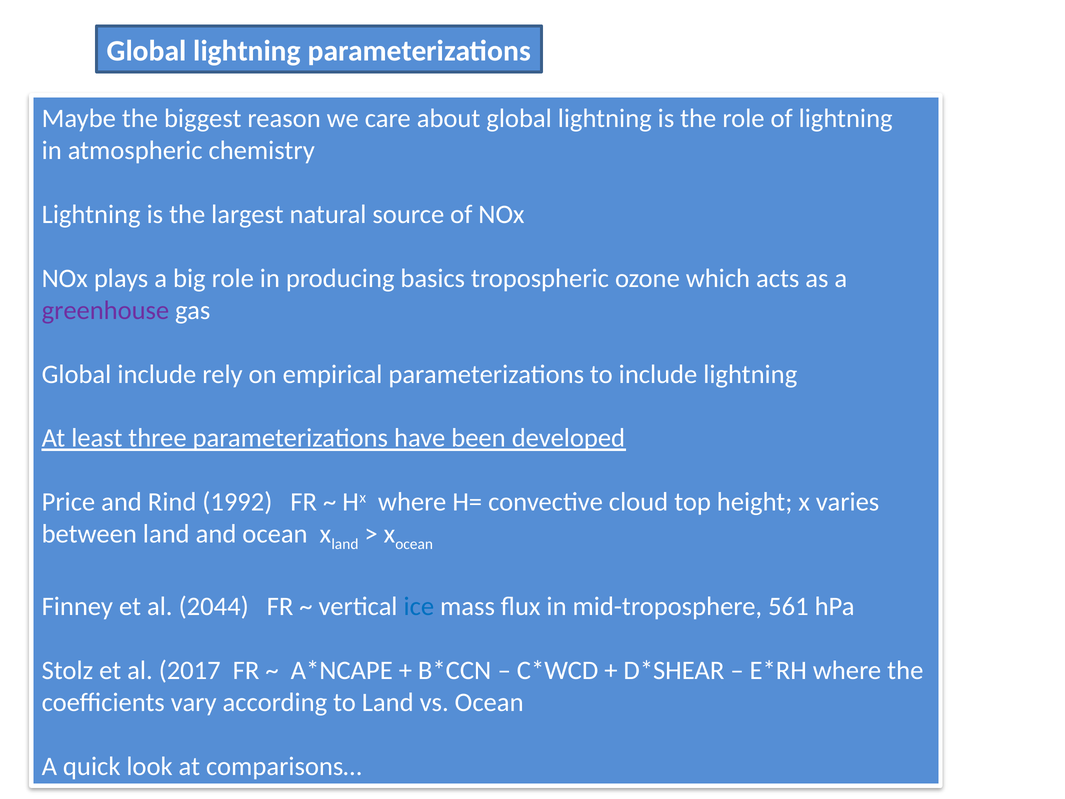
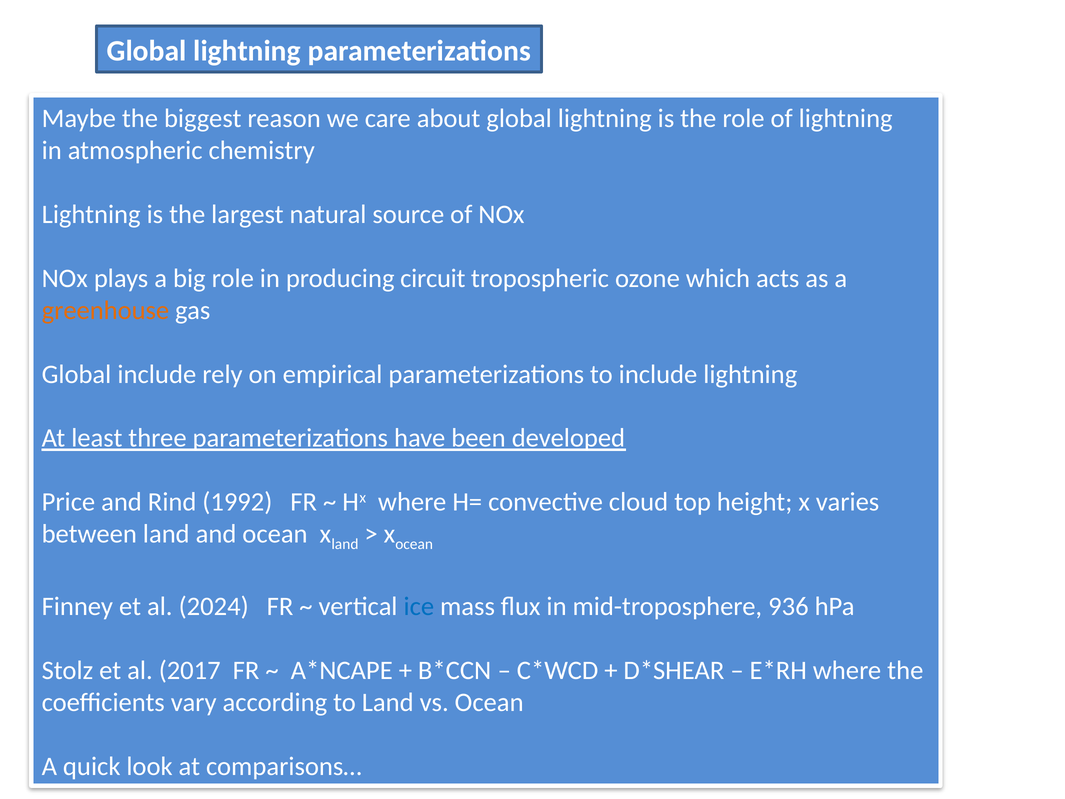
basics: basics -> circuit (433, 278)
greenhouse colour: purple -> orange (105, 310)
2044: 2044 -> 2024 (214, 606)
561: 561 -> 936 (788, 606)
